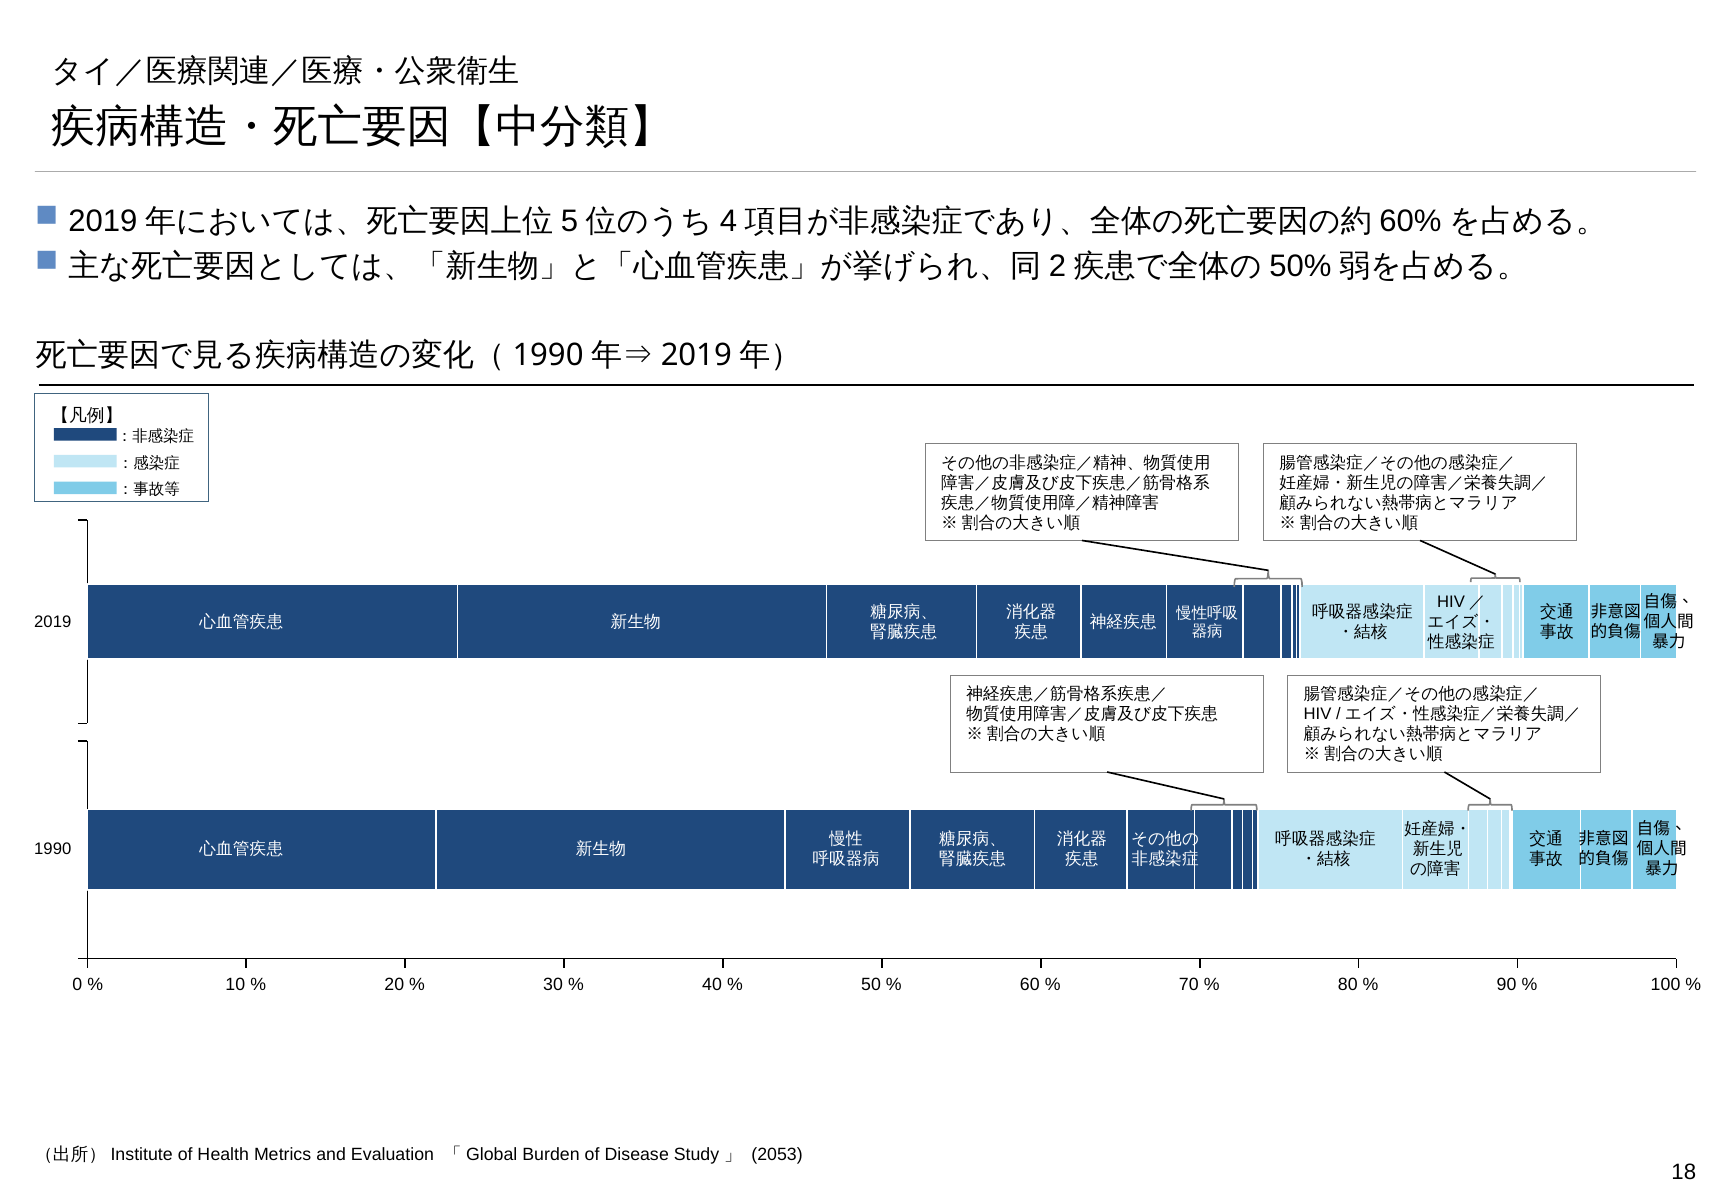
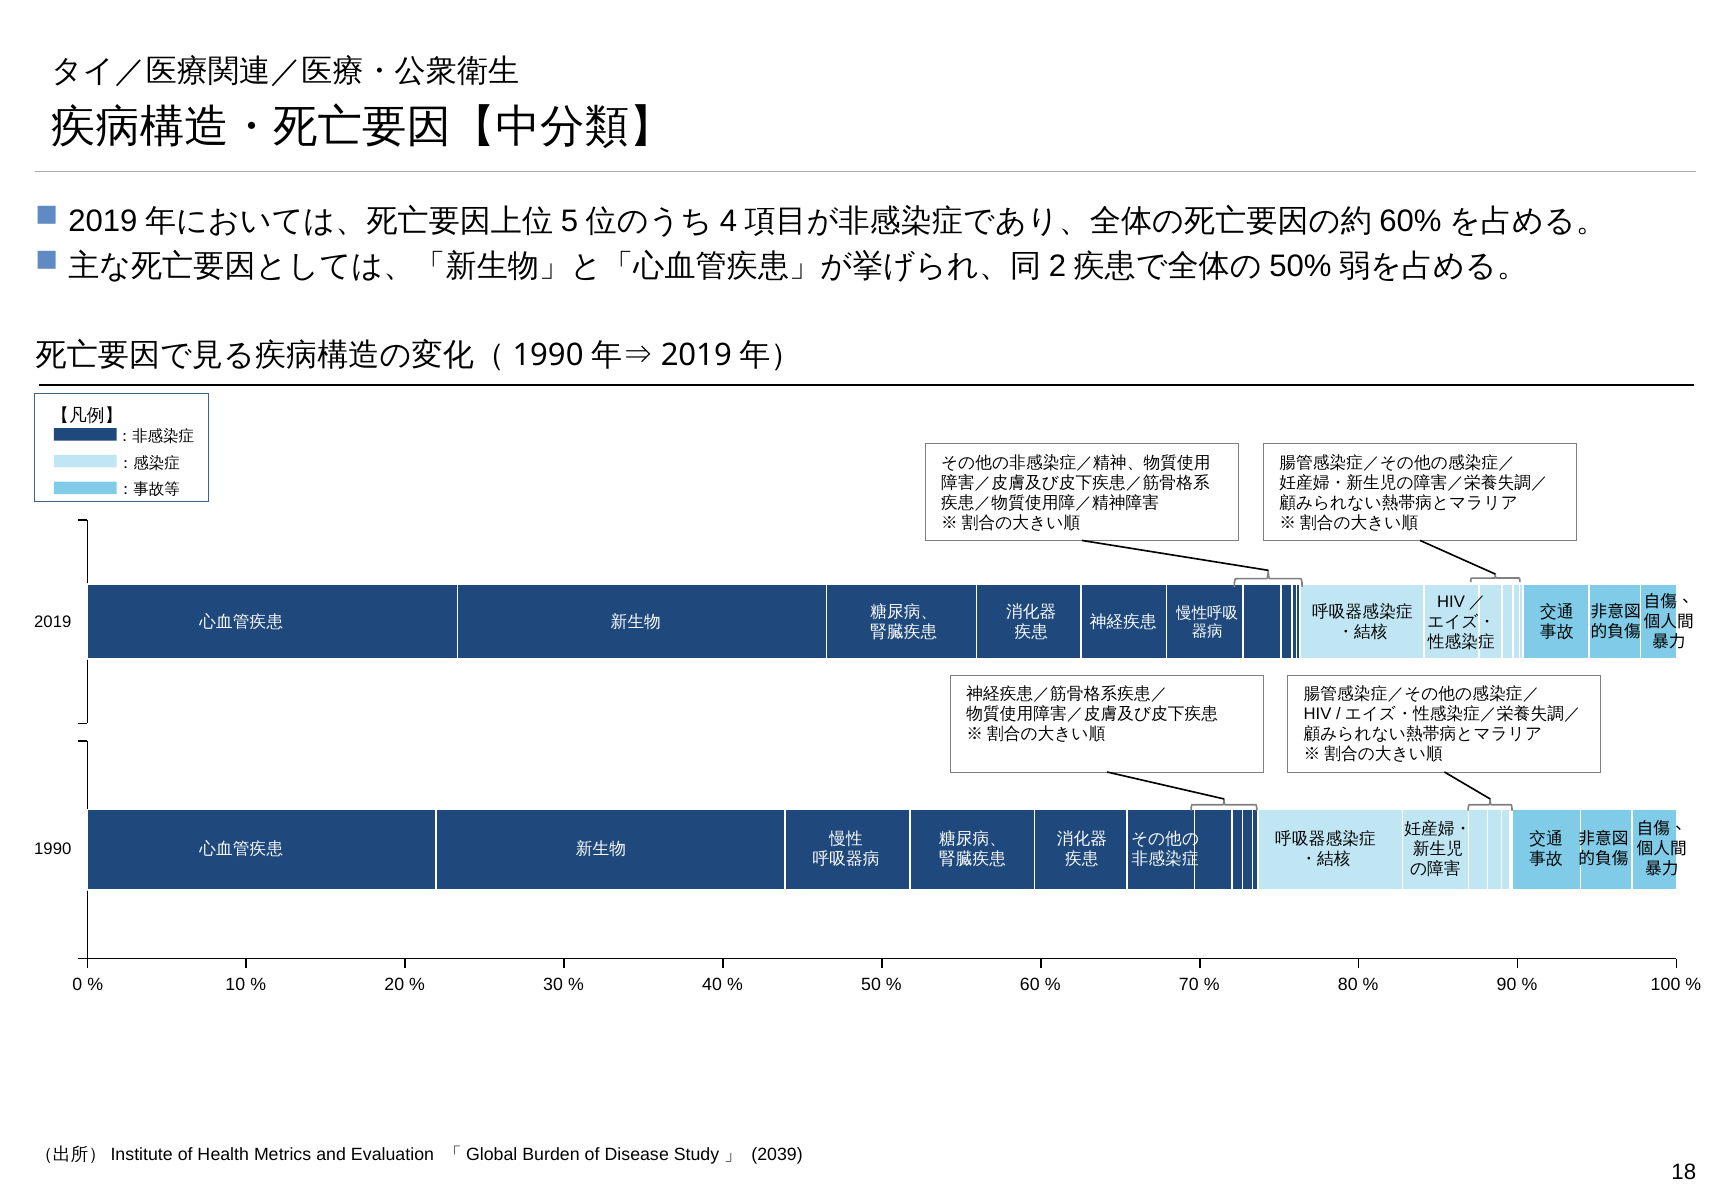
2053: 2053 -> 2039 (777, 1155)
